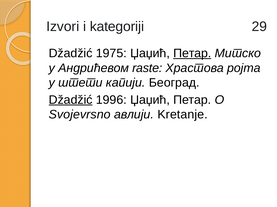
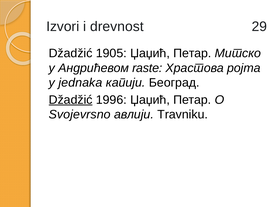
kategoriji: kategoriji -> drevnost (117, 27)
1975: 1975 -> 1905 (111, 53)
Петар underline: present -> none (192, 53)
штети: штети -> jednaka (80, 83)
Kretanje: Kretanje -> Travniku (183, 115)
